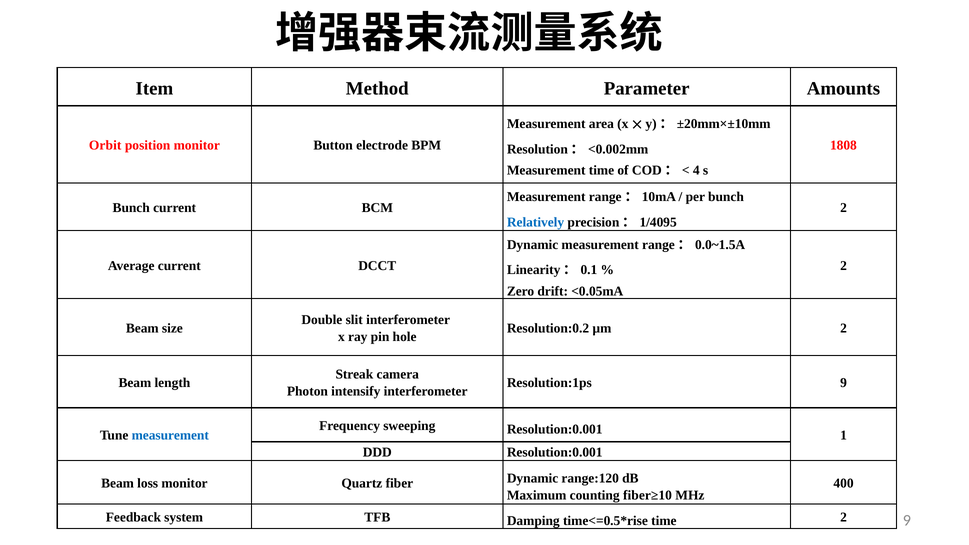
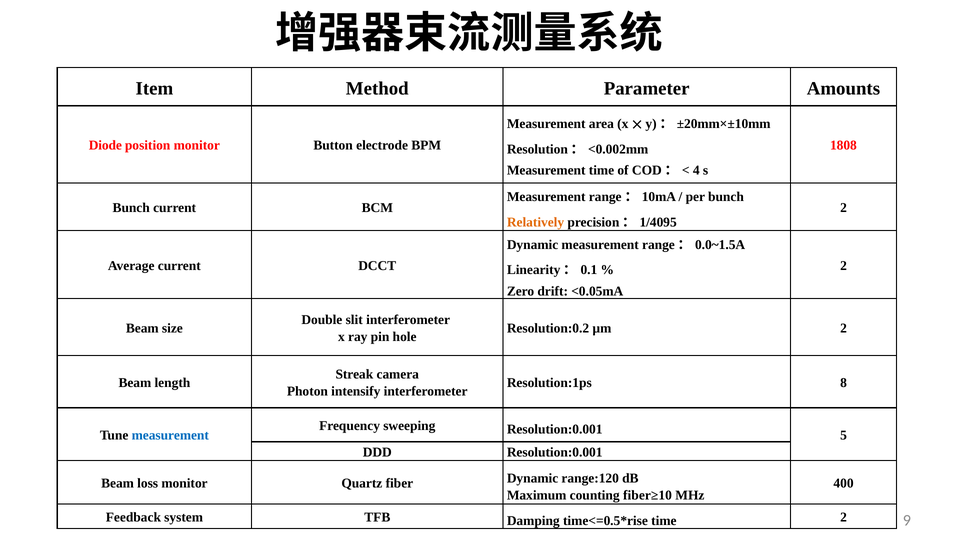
Orbit: Orbit -> Diode (105, 145)
Relatively colour: blue -> orange (536, 222)
Resolution:1ps 9: 9 -> 8 (844, 383)
1: 1 -> 5 (844, 435)
